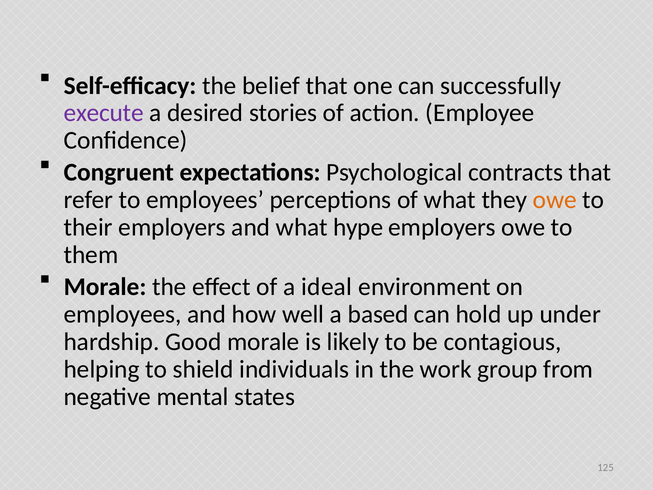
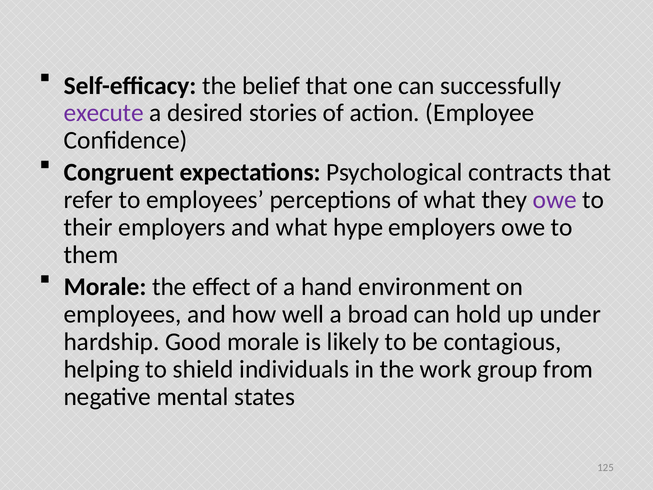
owe colour: orange -> purple (555, 200)
ideal: ideal -> hand (327, 287)
based: based -> broad (378, 314)
